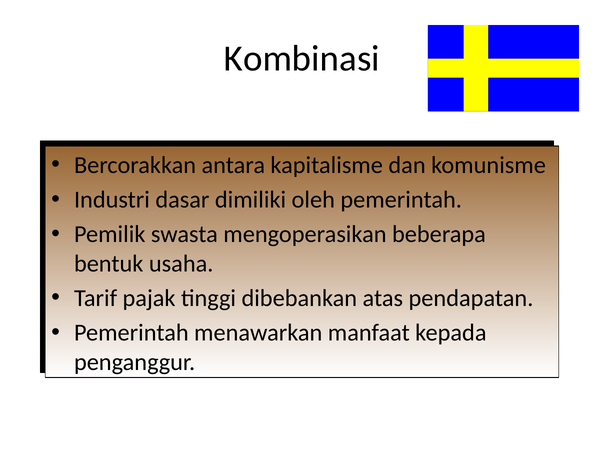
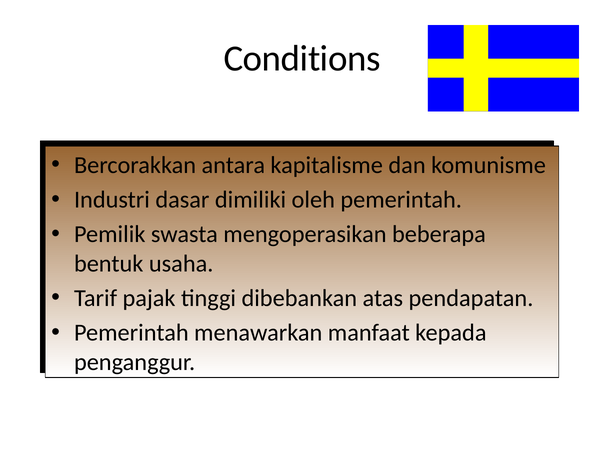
Kombinasi: Kombinasi -> Conditions (302, 58)
